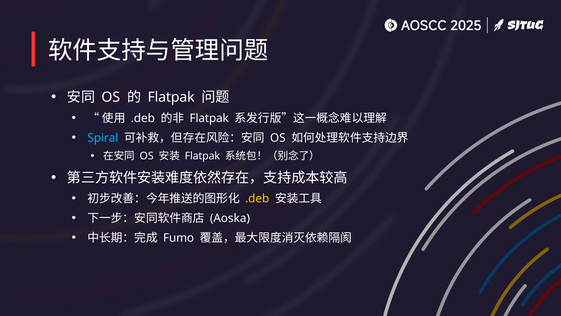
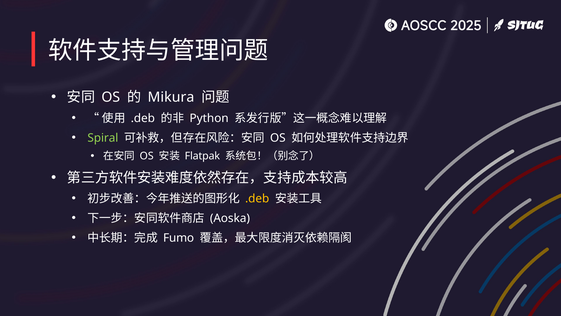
Flatpak: Flatpak -> Mikura (171, 97)
Flatpak: Flatpak -> Python (209, 118)
Spiral colour: light blue -> light green (103, 138)
